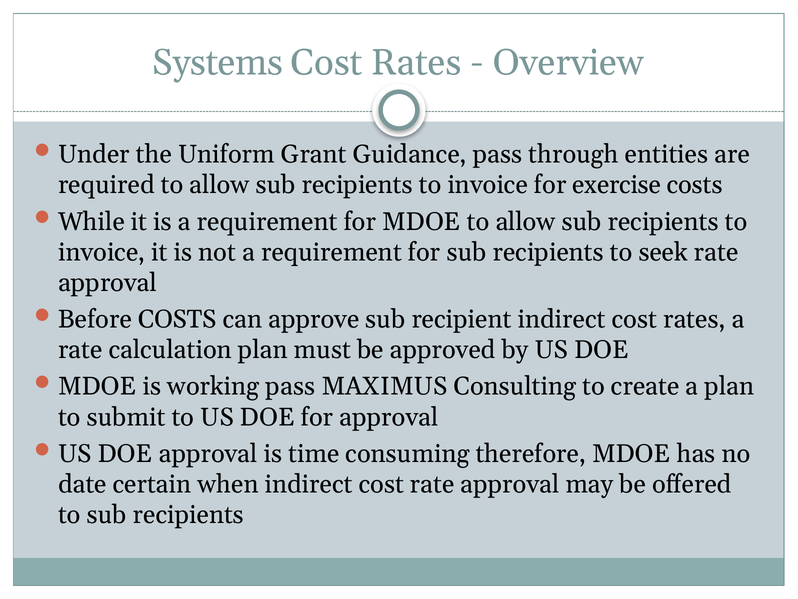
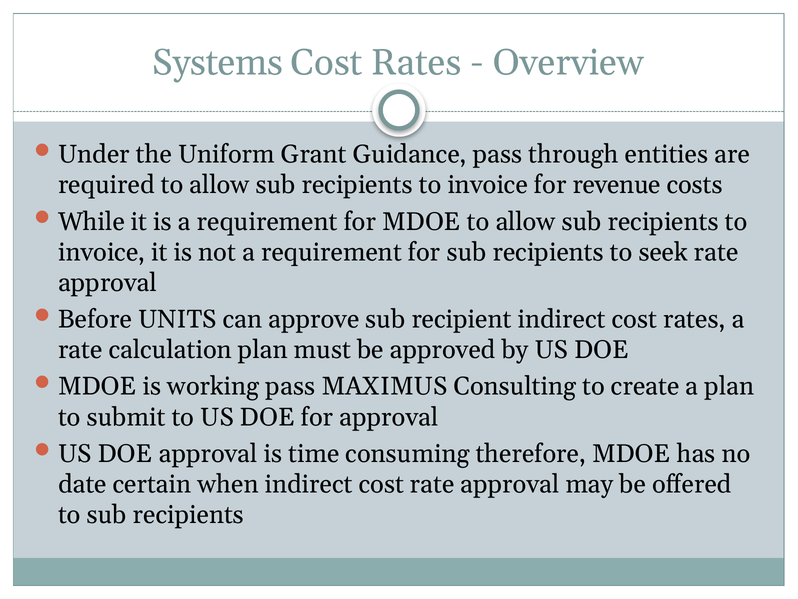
exercise: exercise -> revenue (617, 185)
Before COSTS: COSTS -> UNITS (177, 319)
